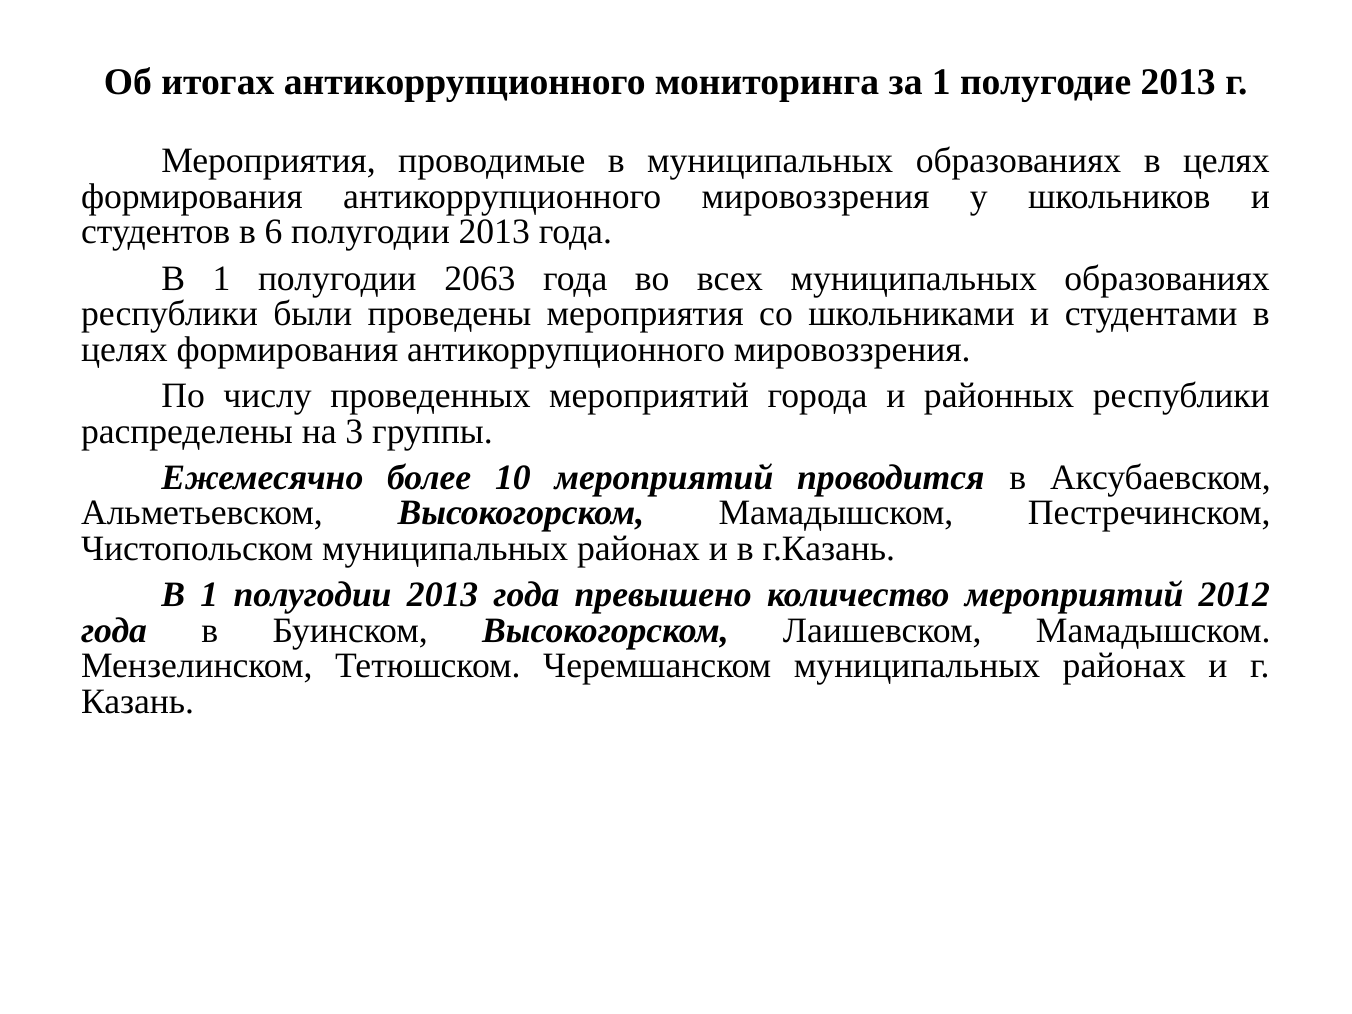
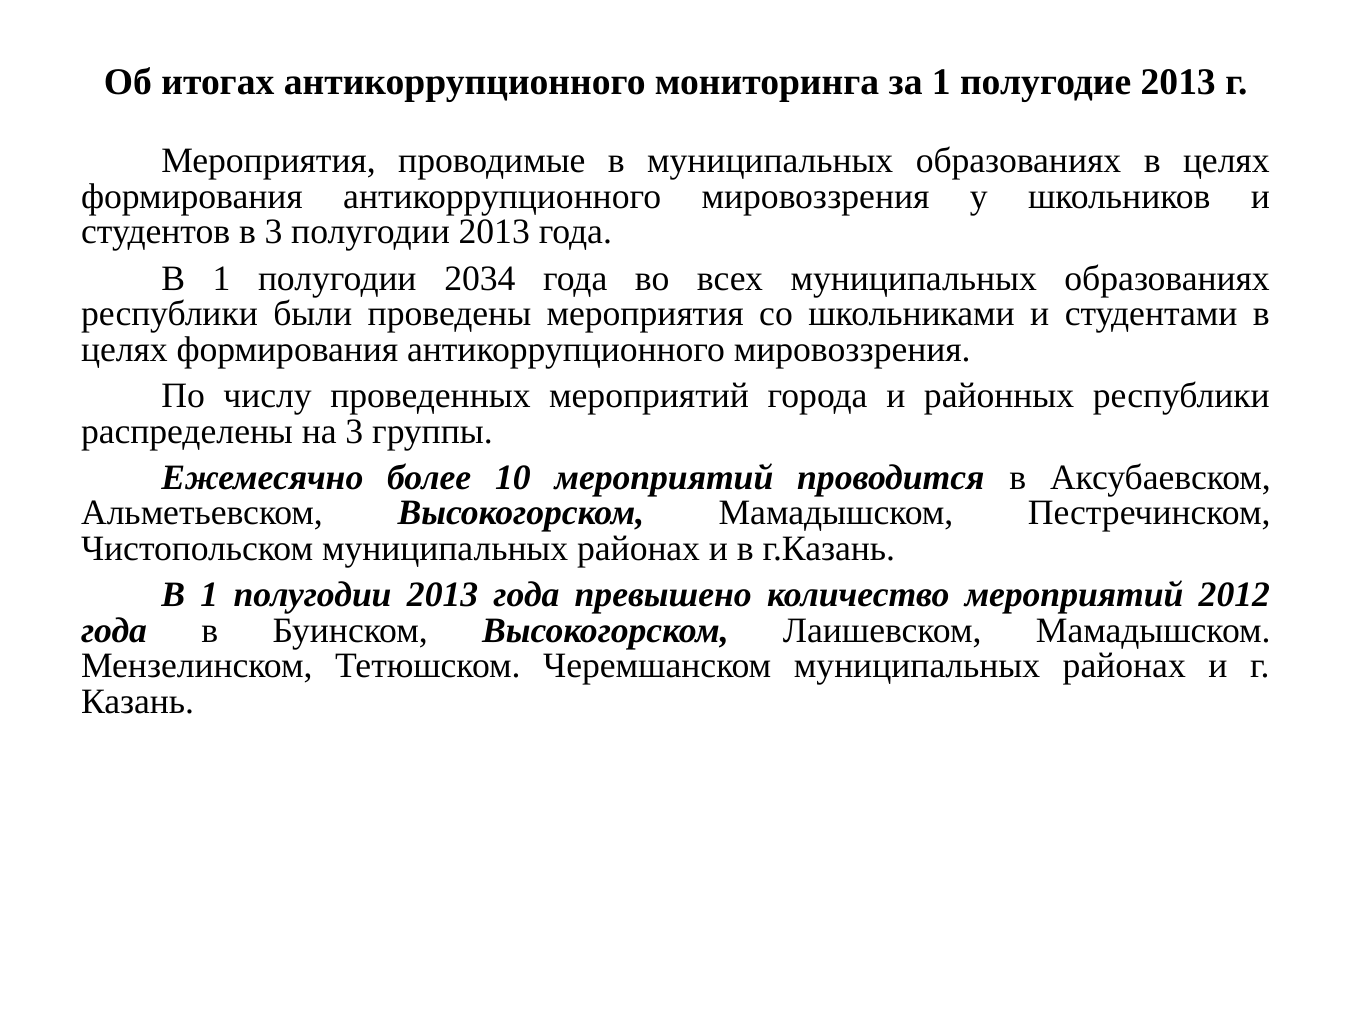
в 6: 6 -> 3 (274, 232)
2063: 2063 -> 2034 (480, 278)
